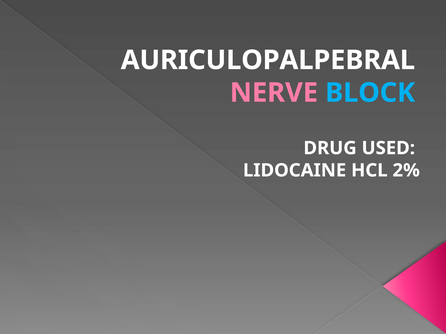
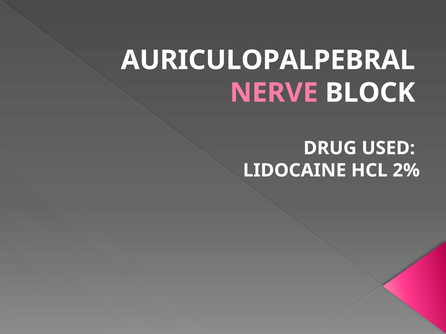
BLOCK colour: light blue -> white (370, 93)
